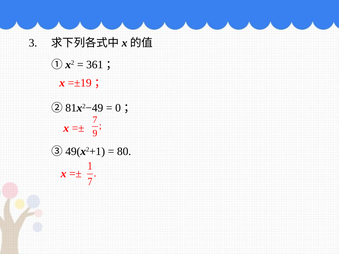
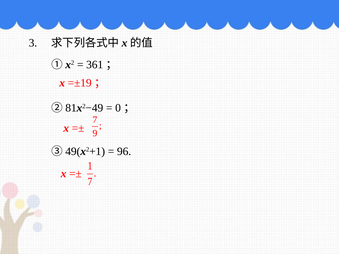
80: 80 -> 96 (124, 151)
